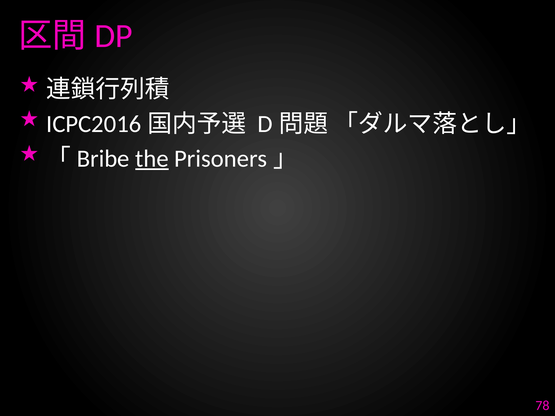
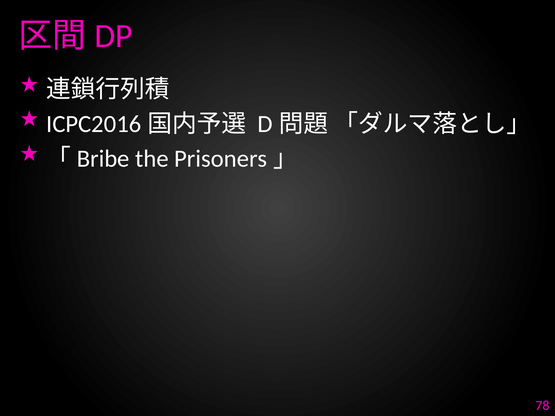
the underline: present -> none (152, 159)
